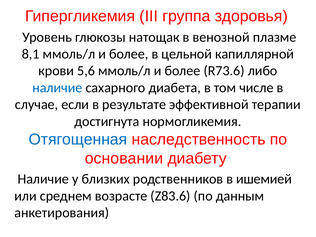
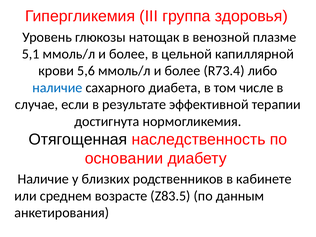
8,1: 8,1 -> 5,1 (31, 54)
R73.6: R73.6 -> R73.4 (224, 71)
Отягощенная colour: blue -> black (78, 139)
ишемией: ишемией -> кабинете (264, 179)
Z83.6: Z83.6 -> Z83.5 (170, 196)
